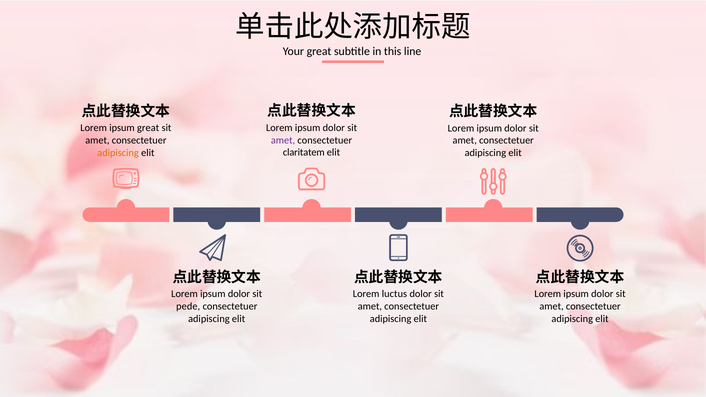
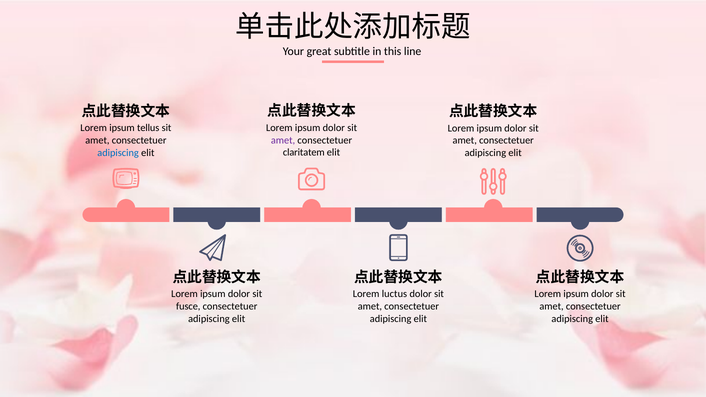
ipsum great: great -> tellus (148, 128)
adipiscing colour: orange -> blue (118, 153)
pede: pede -> fusce (188, 306)
